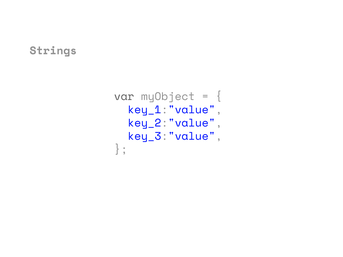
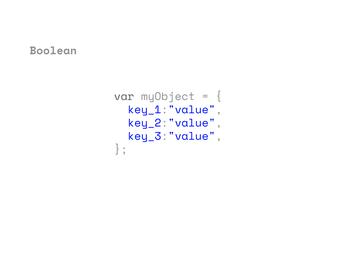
Strings: Strings -> Boolean (53, 51)
